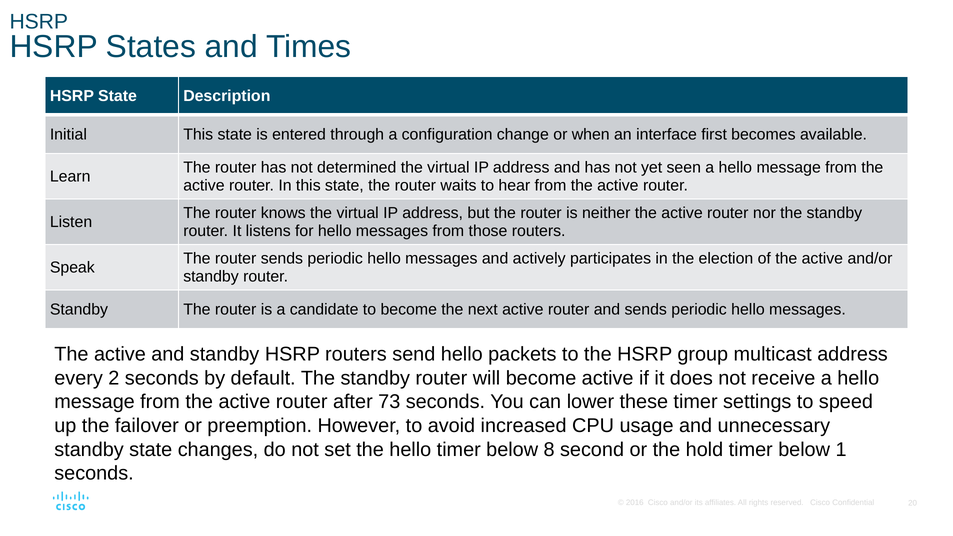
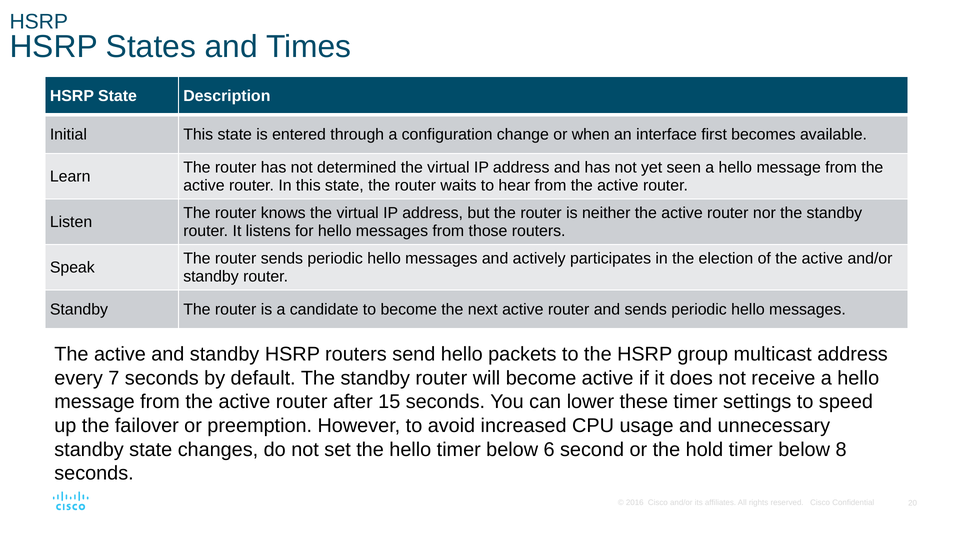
2: 2 -> 7 (114, 378)
73: 73 -> 15 (389, 402)
8: 8 -> 6 (549, 450)
1: 1 -> 8 (841, 450)
